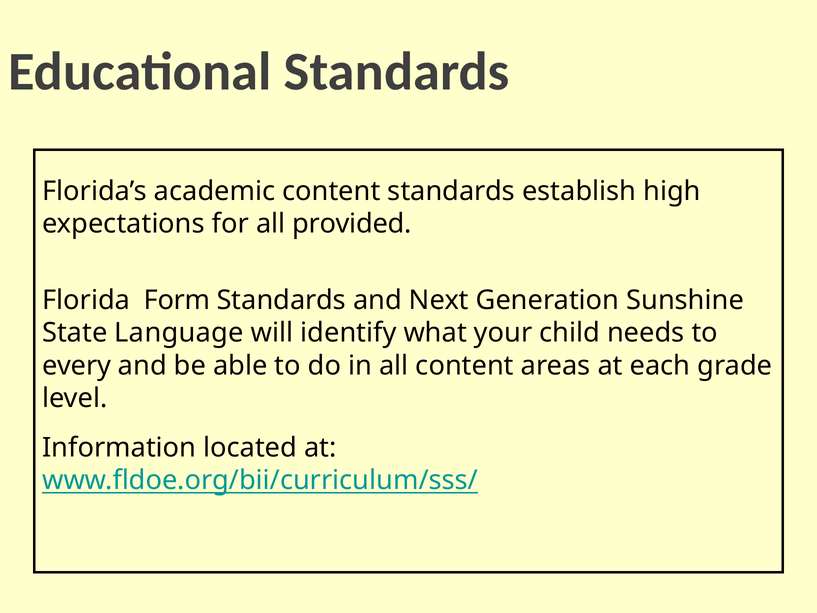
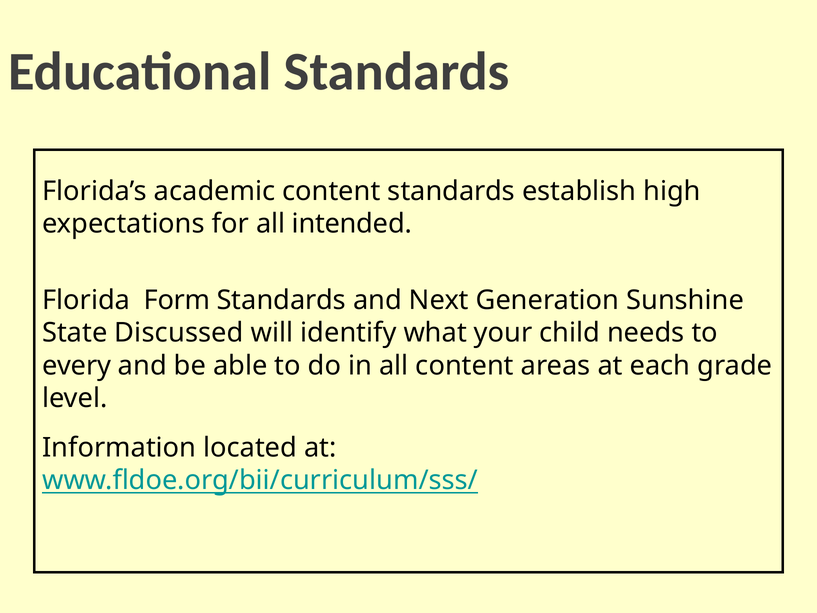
provided: provided -> intended (352, 224)
Language: Language -> Discussed (179, 333)
